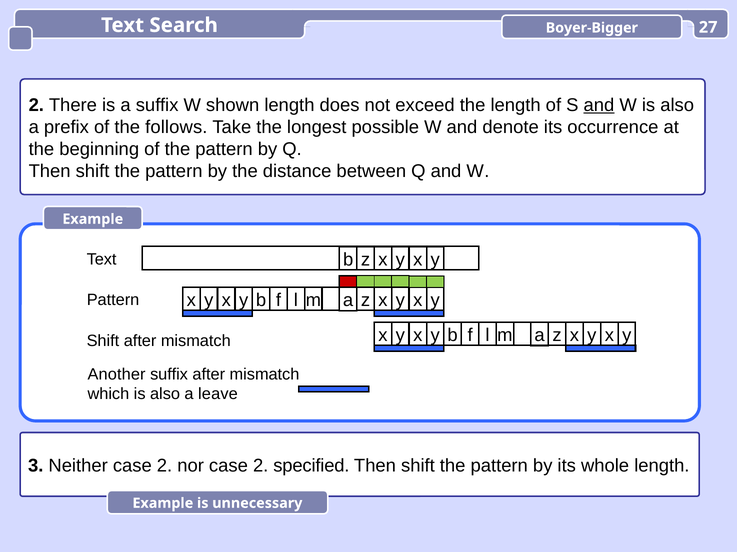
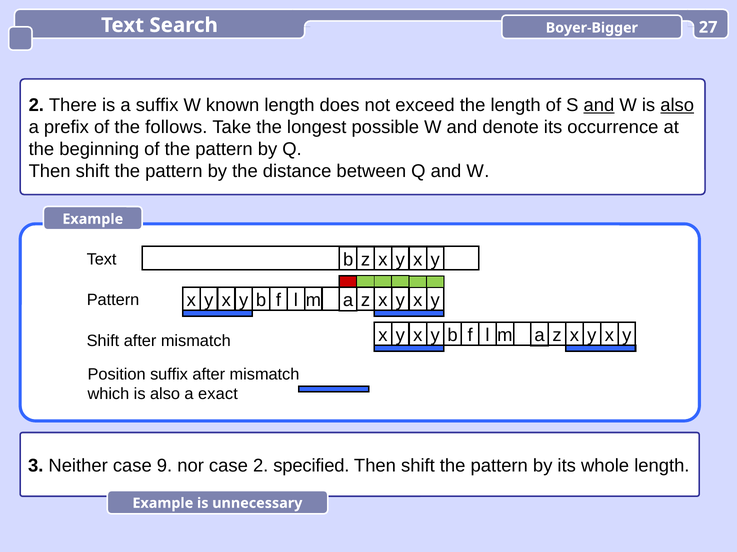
shown: shown -> known (233, 105)
also underline: none -> present (677, 105)
Another: Another -> Position (117, 375)
leave: leave -> exact (218, 395)
Neither case 2: 2 -> 9 (165, 466)
